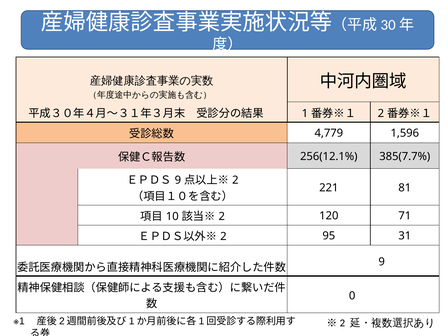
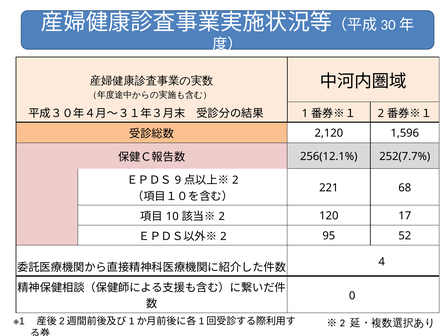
4,779: 4,779 -> 2,120 (329, 133)
385(7.7%: 385(7.7% -> 252(7.7% (405, 157)
81: 81 -> 68 (405, 188)
71: 71 -> 17 (405, 216)
31: 31 -> 52 (405, 236)
9: 9 -> 4 (382, 262)
